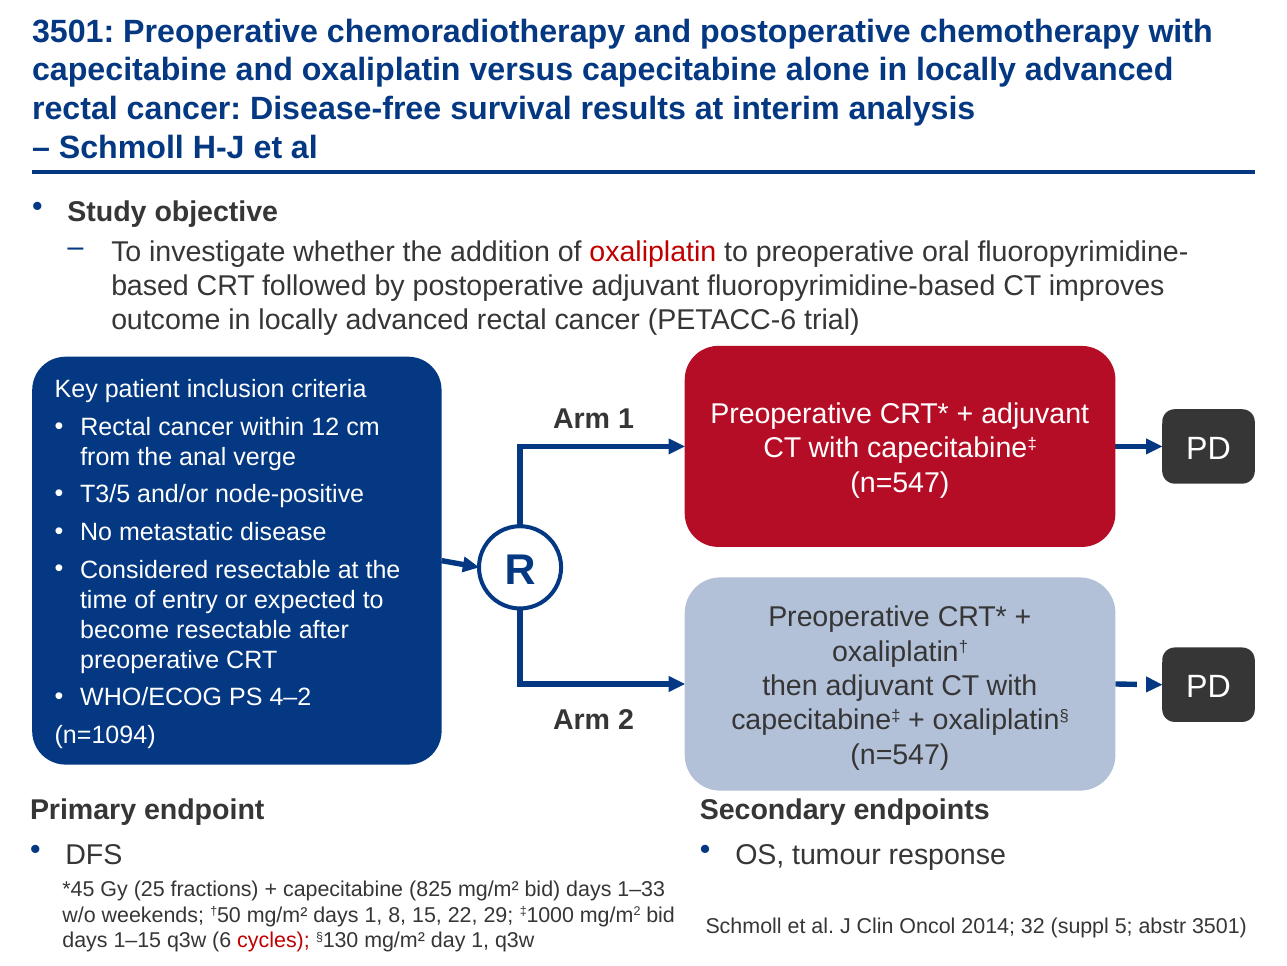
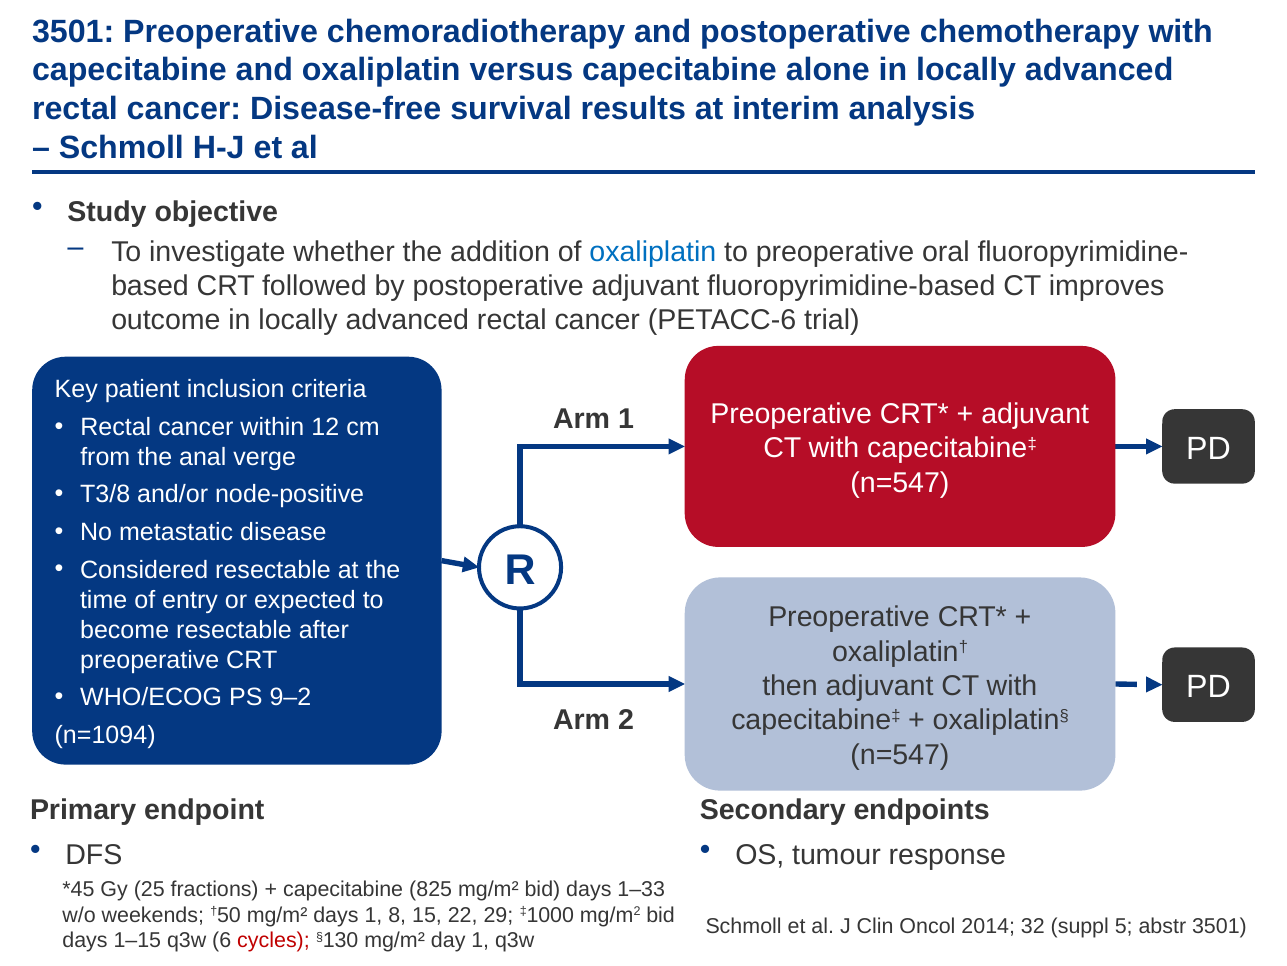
oxaliplatin colour: red -> blue (653, 252)
T3/5: T3/5 -> T3/8 (105, 494)
4–2: 4–2 -> 9–2 (290, 697)
